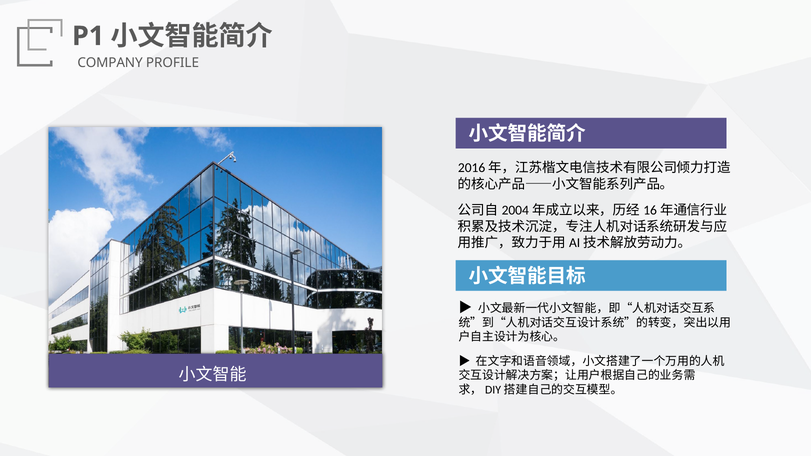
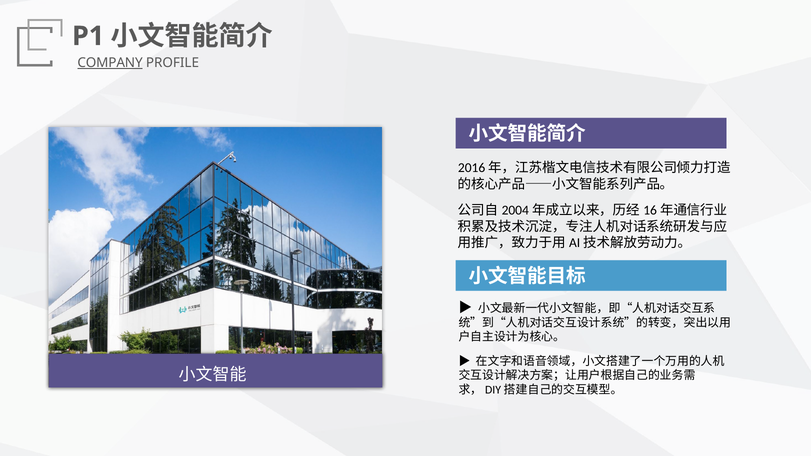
COMPANY underline: none -> present (110, 63)
